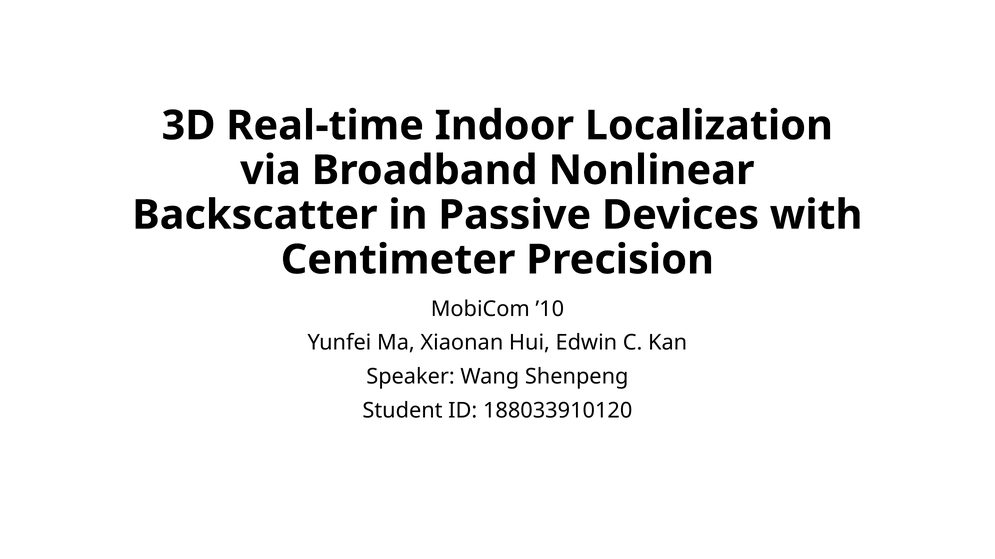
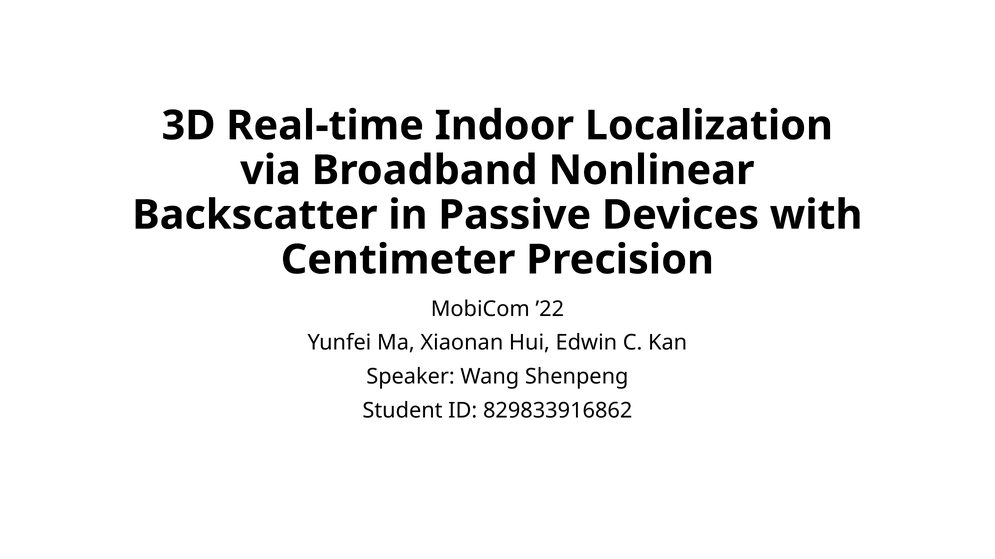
’10: ’10 -> ’22 (550, 309)
188033910120: 188033910120 -> 829833916862 (558, 411)
